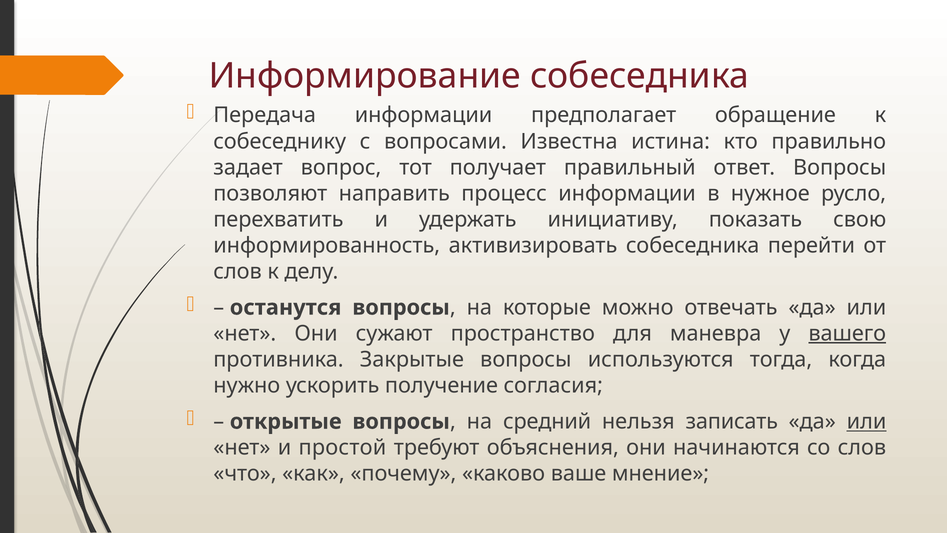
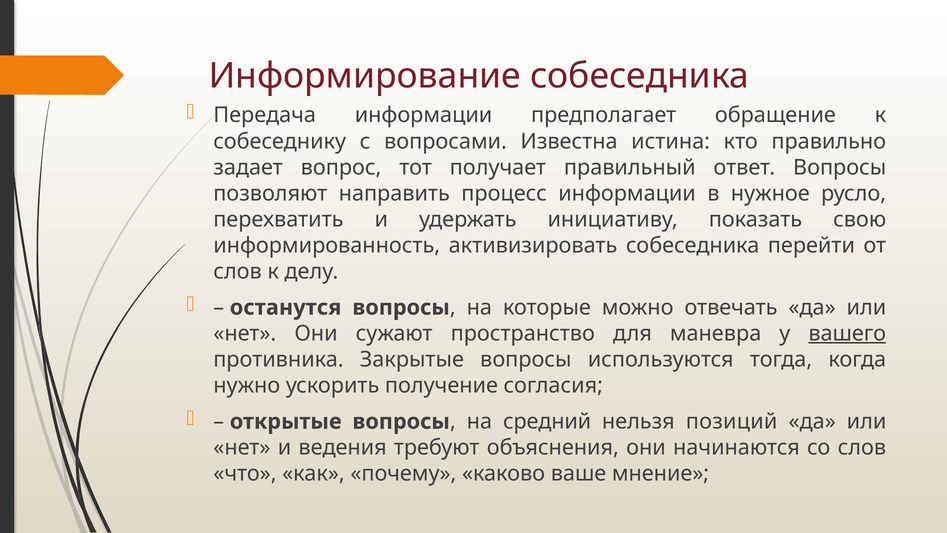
записать: записать -> позиций (732, 421)
или underline: present -> none (867, 421)
простой: простой -> ведения (343, 447)
